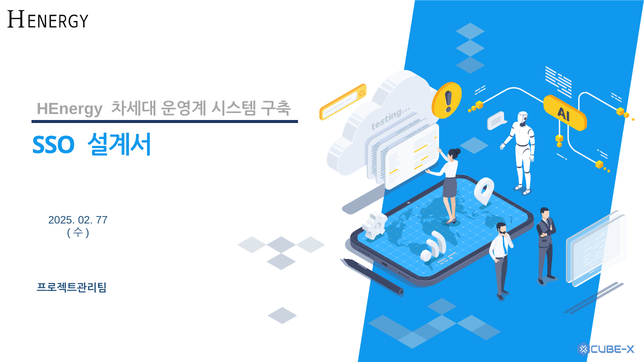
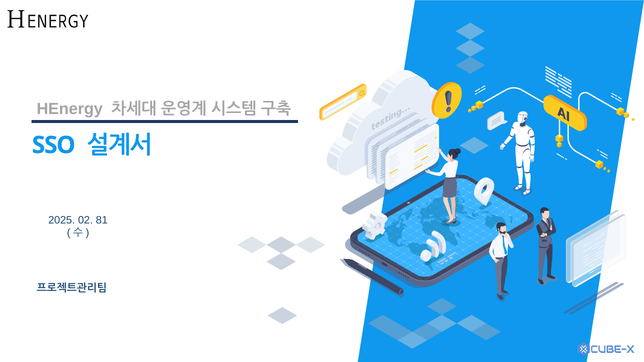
77: 77 -> 81 (102, 220)
